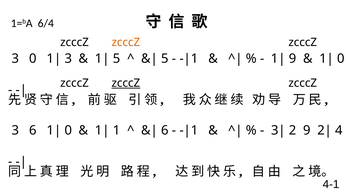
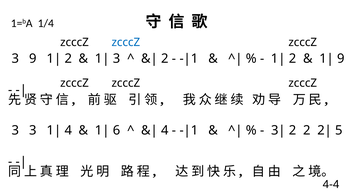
6/4: 6/4 -> 1/4 (46, 23)
zcccZ colour: orange -> blue (126, 42)
3 0: 0 -> 9 (33, 58)
3: 3 -> 2 (68, 58)
5: 5 -> 3 (117, 58)
5: 5 -> 2 (165, 58)
9: 9 -> 2 (293, 58)
0: 0 -> 9 (341, 58)
zcccZ underline: present -> none (126, 83)
3 6: 6 -> 3 (33, 130)
0: 0 -> 4 (68, 130)
1: 1 -> 6 (117, 130)
6: 6 -> 4 (165, 130)
2 9: 9 -> 2 (307, 130)
4: 4 -> 5 (339, 130)
4-1: 4-1 -> 4-4 (331, 184)
